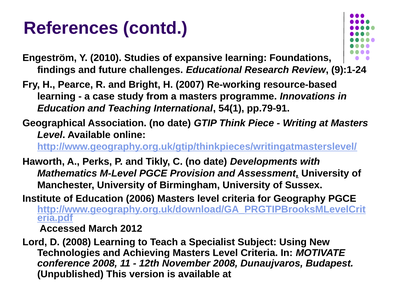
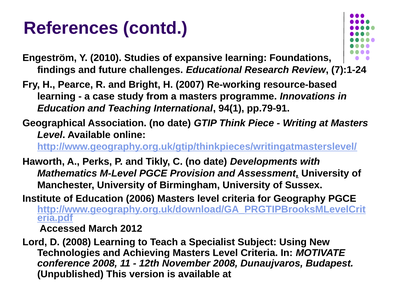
9):1-24: 9):1-24 -> 7):1-24 (349, 70)
54(1: 54(1 -> 94(1 (231, 108)
